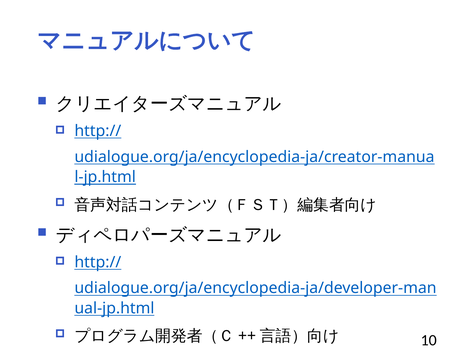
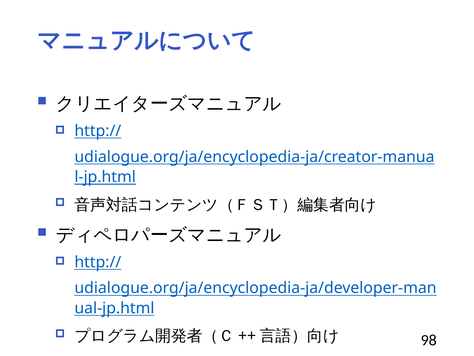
10: 10 -> 98 (429, 340)
